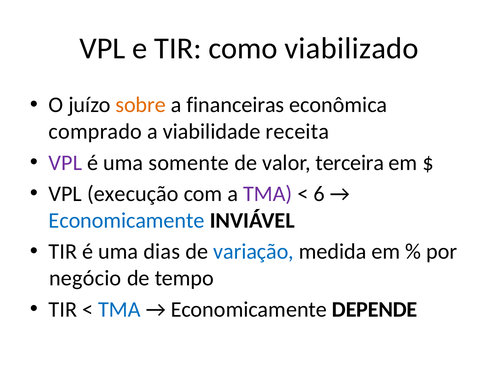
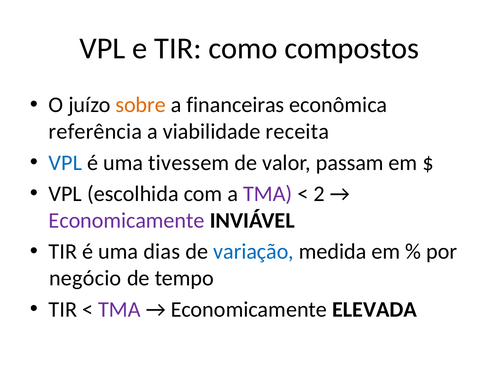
viabilizado: viabilizado -> compostos (352, 48)
comprado: comprado -> referência (95, 131)
VPL colour: purple -> blue (65, 162)
somente: somente -> tivessem (189, 162)
terceira: terceira -> passam (350, 162)
execução: execução -> escolhida (133, 193)
6: 6 -> 2 (319, 193)
Economicamente colour: blue -> purple (127, 220)
TMA colour: blue -> purple (119, 309)
DEPENDE: DEPENDE -> ELEVADA (375, 309)
